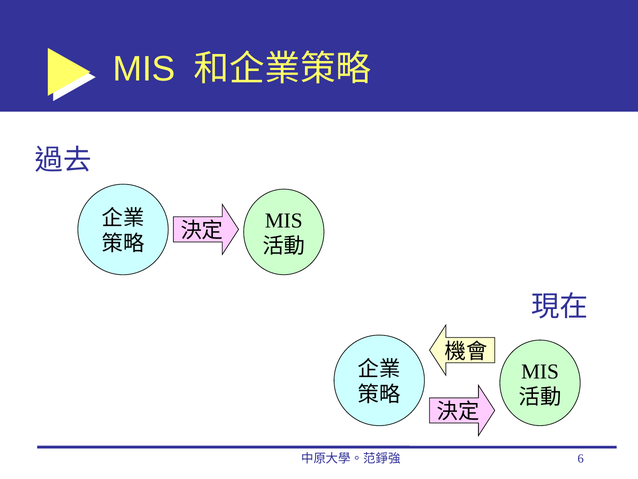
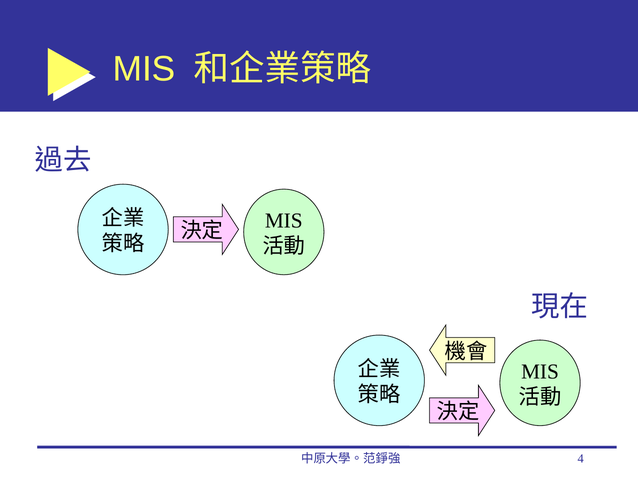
6: 6 -> 4 (581, 458)
